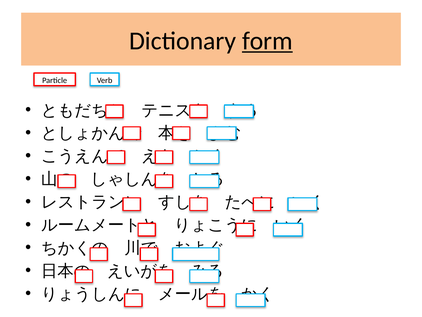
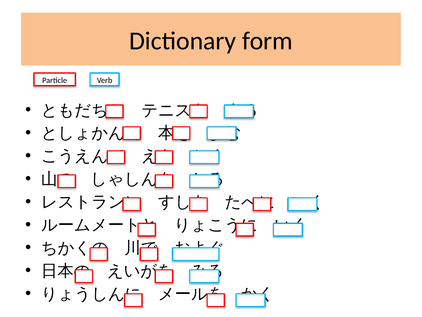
form underline: present -> none (267, 41)
